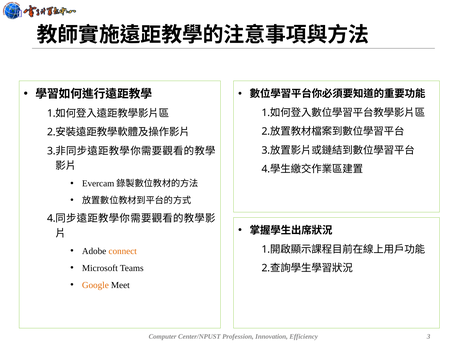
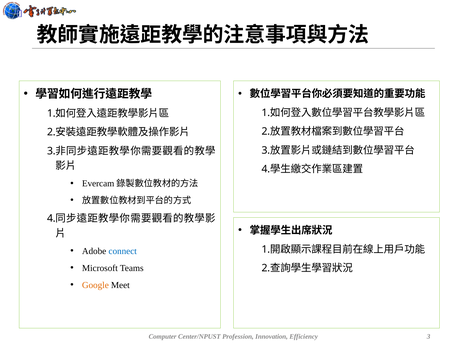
connect colour: orange -> blue (123, 251)
